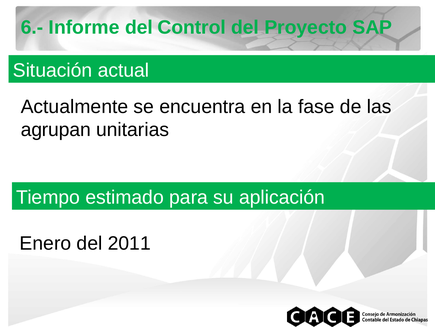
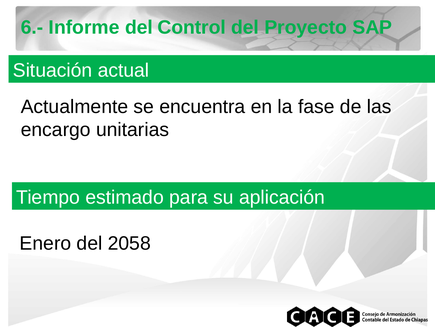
agrupan: agrupan -> encargo (56, 130)
2011: 2011 -> 2058 (129, 243)
